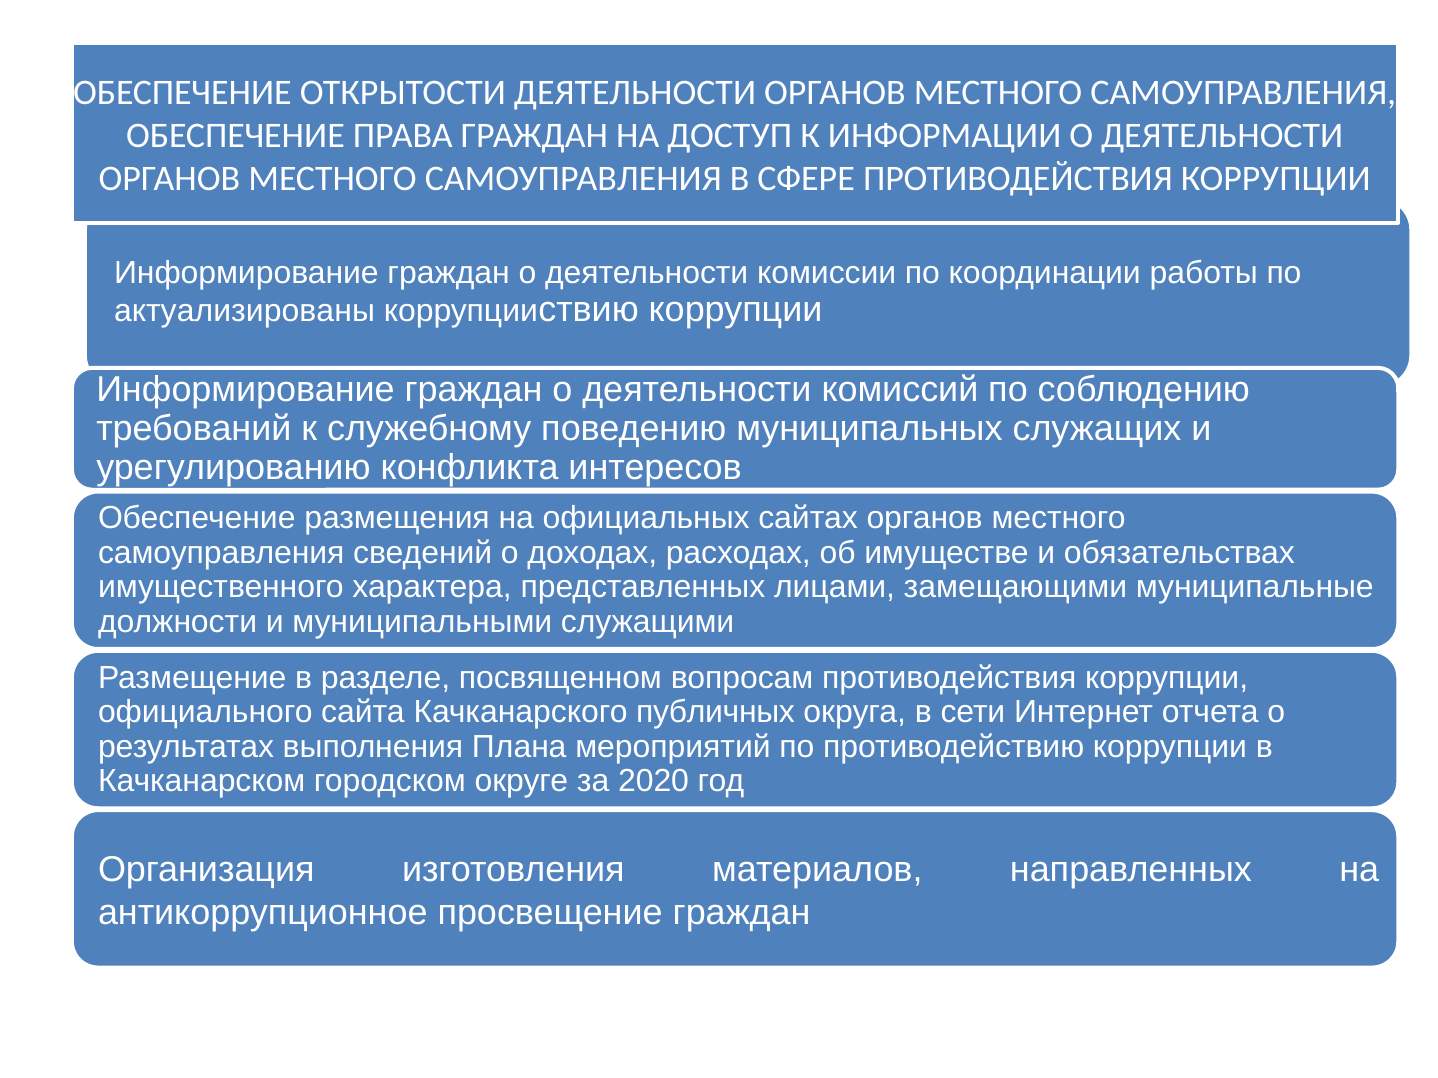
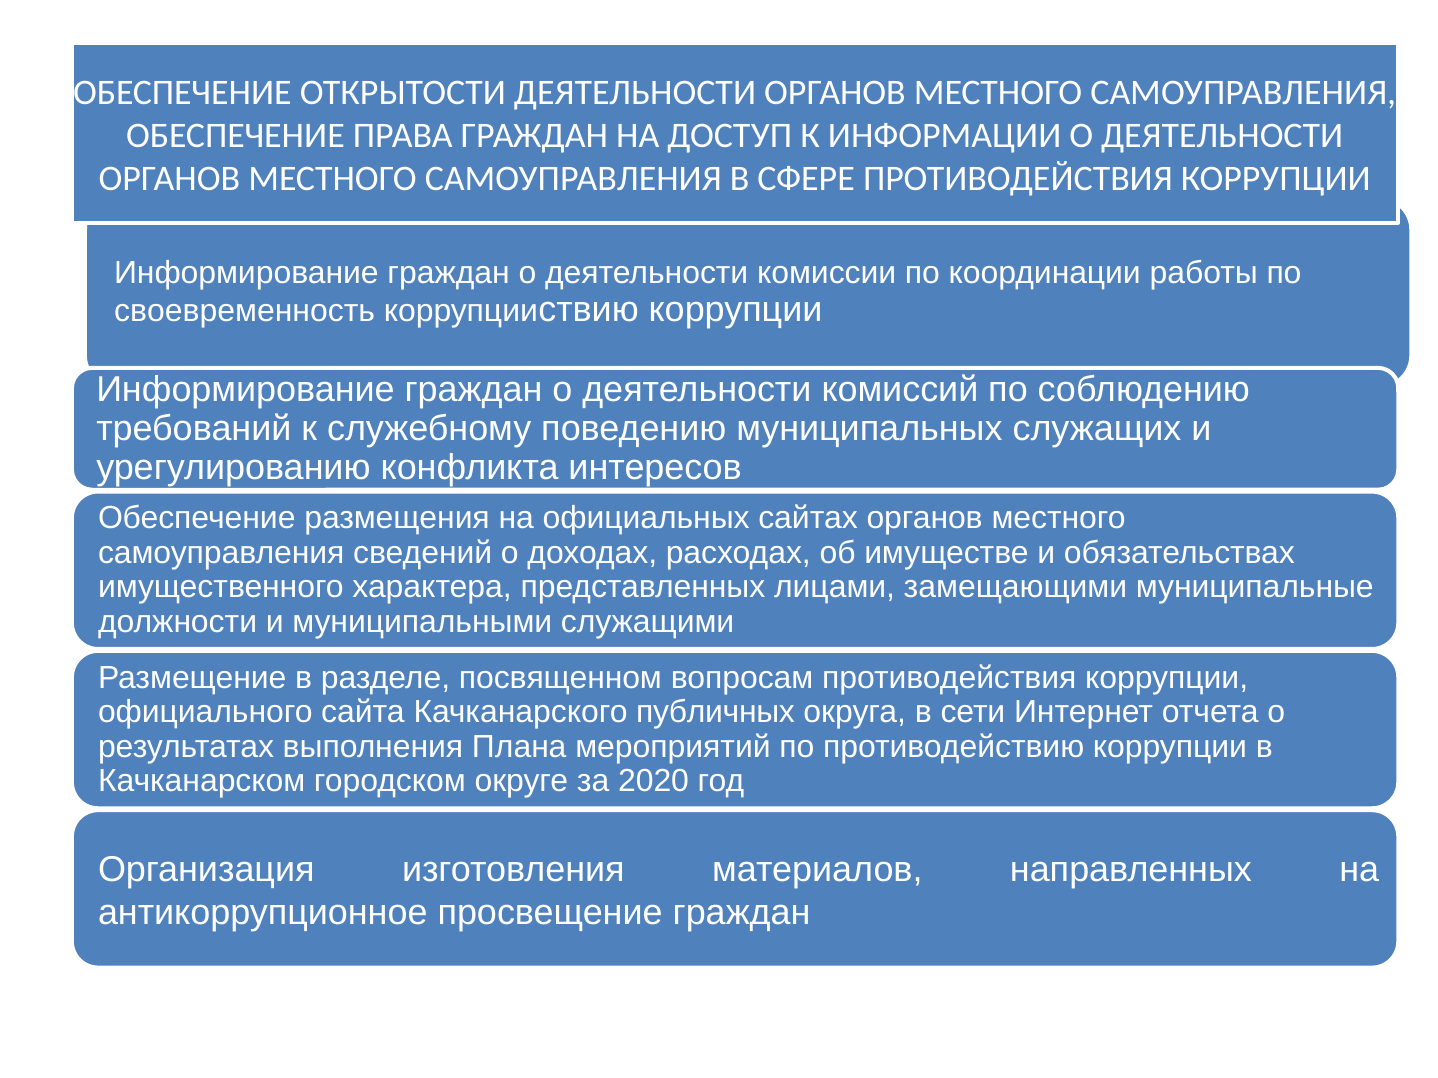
актуализированы: актуализированы -> своевременность (245, 311)
